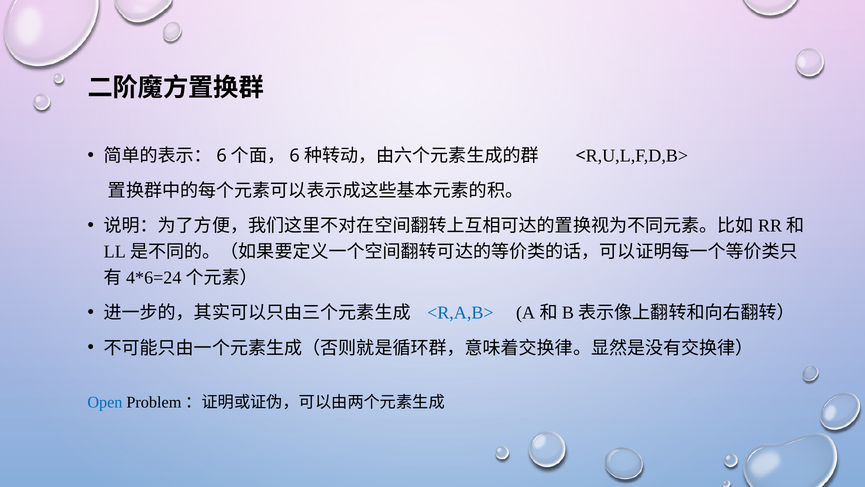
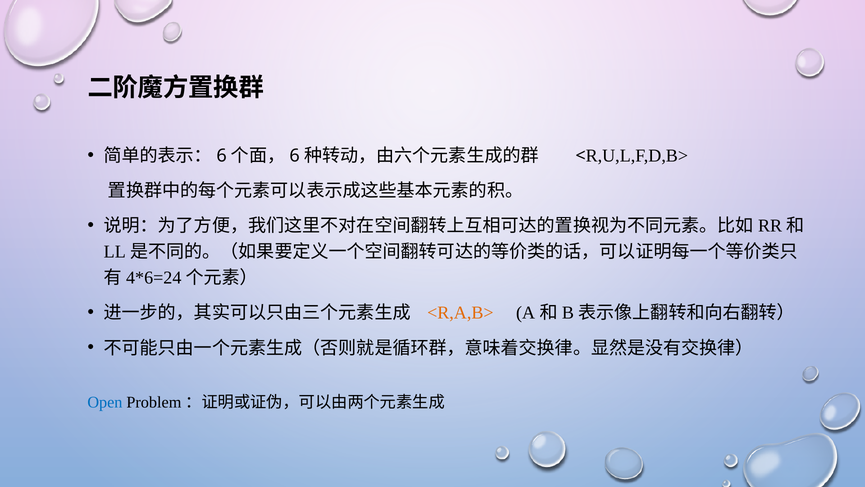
<R,A,B> colour: blue -> orange (460, 313)
